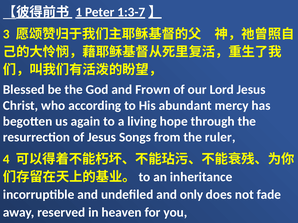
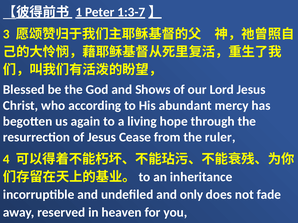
Frown: Frown -> Shows (153, 90)
Songs: Songs -> Cease (135, 138)
